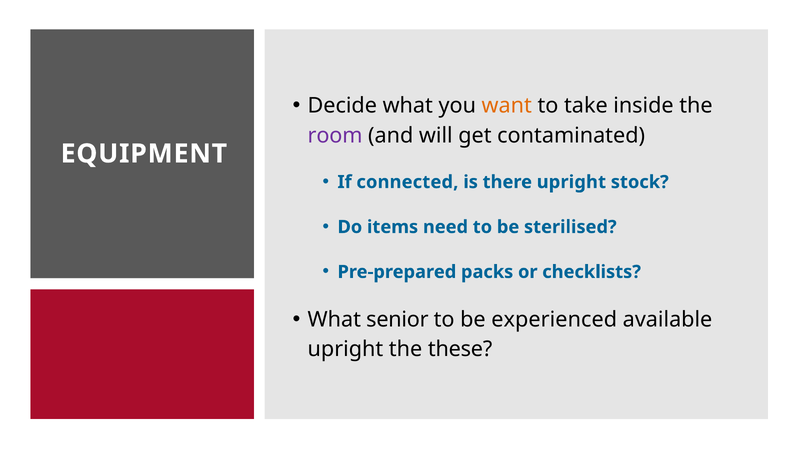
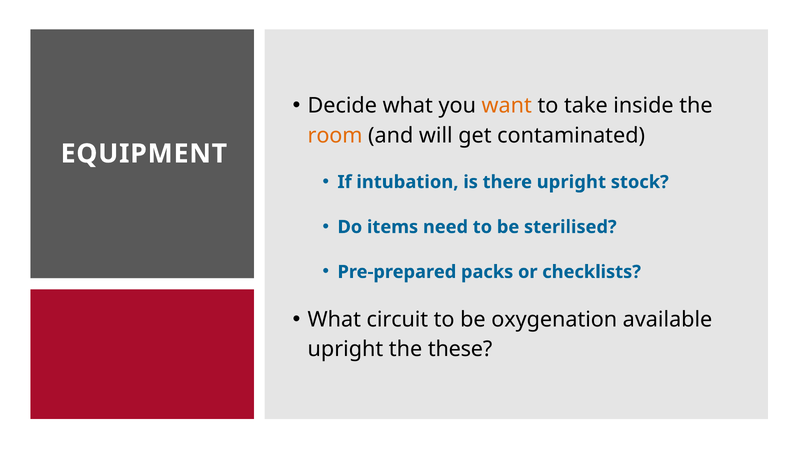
room colour: purple -> orange (335, 135)
connected: connected -> intubation (407, 182)
senior: senior -> circuit (397, 320)
experienced: experienced -> oxygenation (554, 320)
